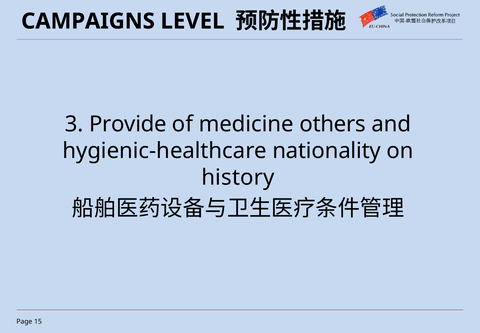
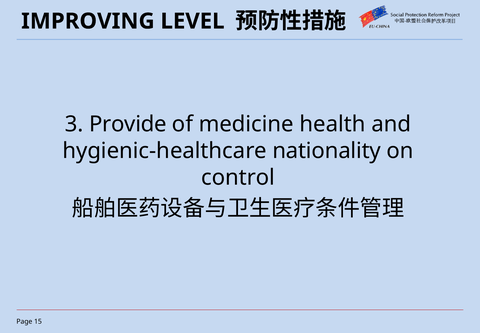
CAMPAIGNS: CAMPAIGNS -> IMPROVING (88, 21)
others: others -> health (333, 124)
history: history -> control (238, 177)
